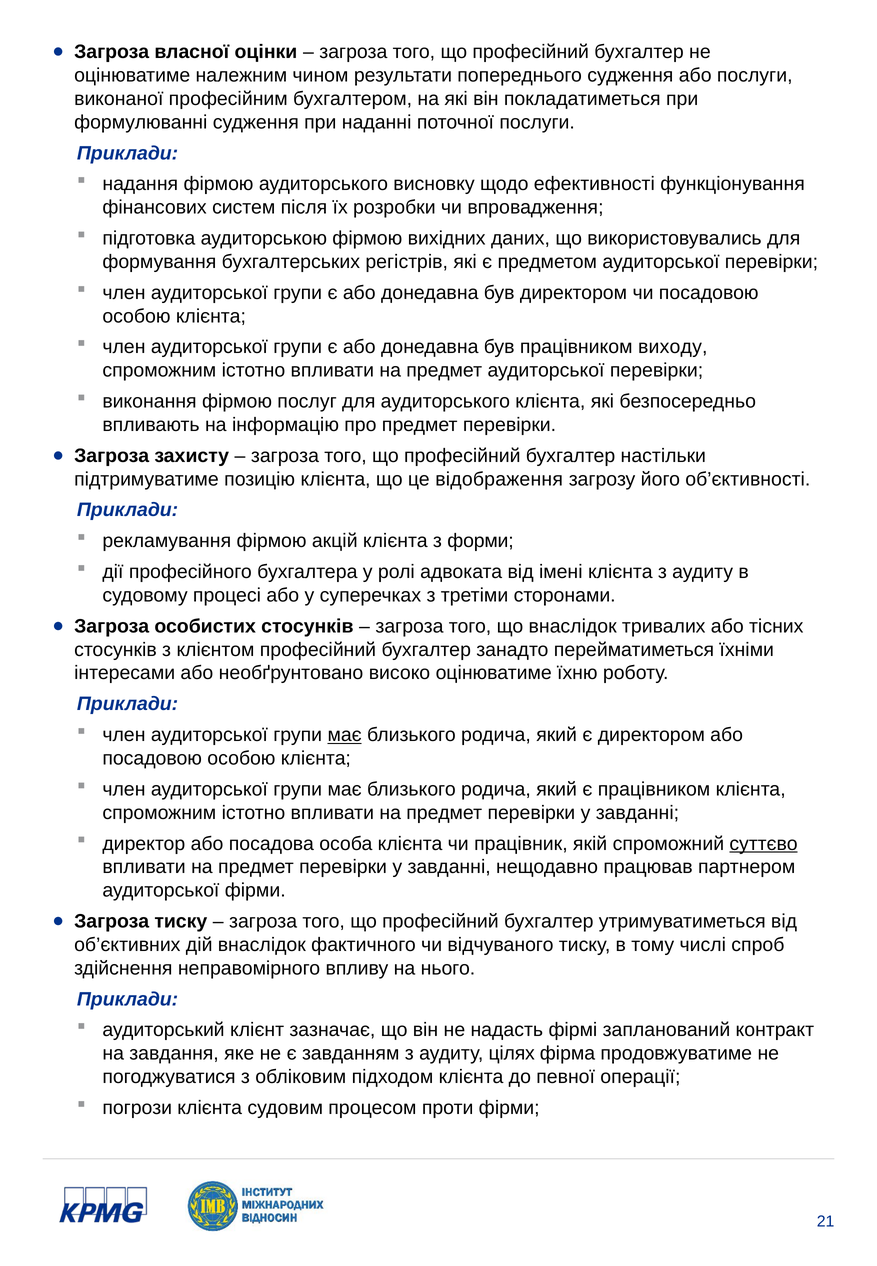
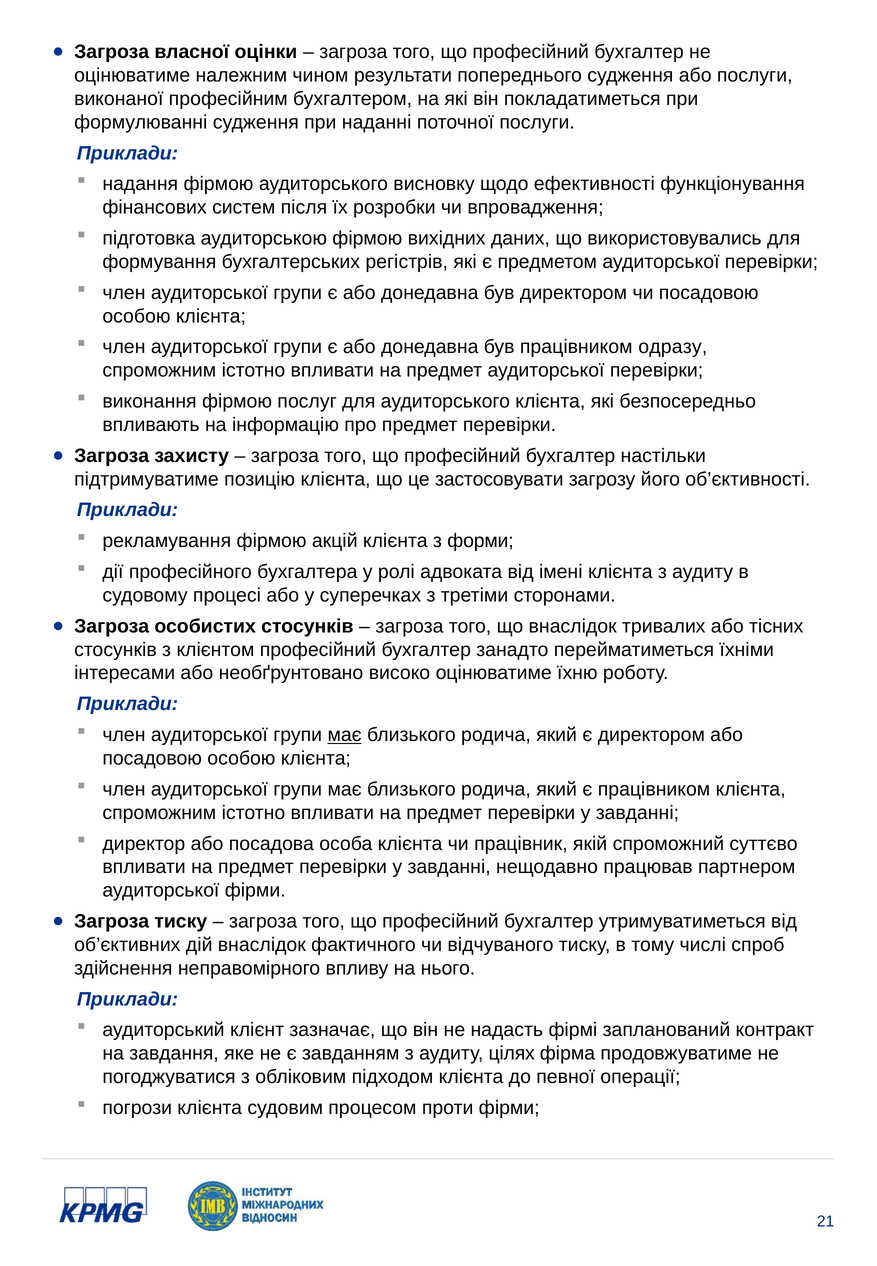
виходу: виходу -> одразу (673, 347)
відображення: відображення -> застосовувати (499, 479)
суттєво underline: present -> none (764, 844)
